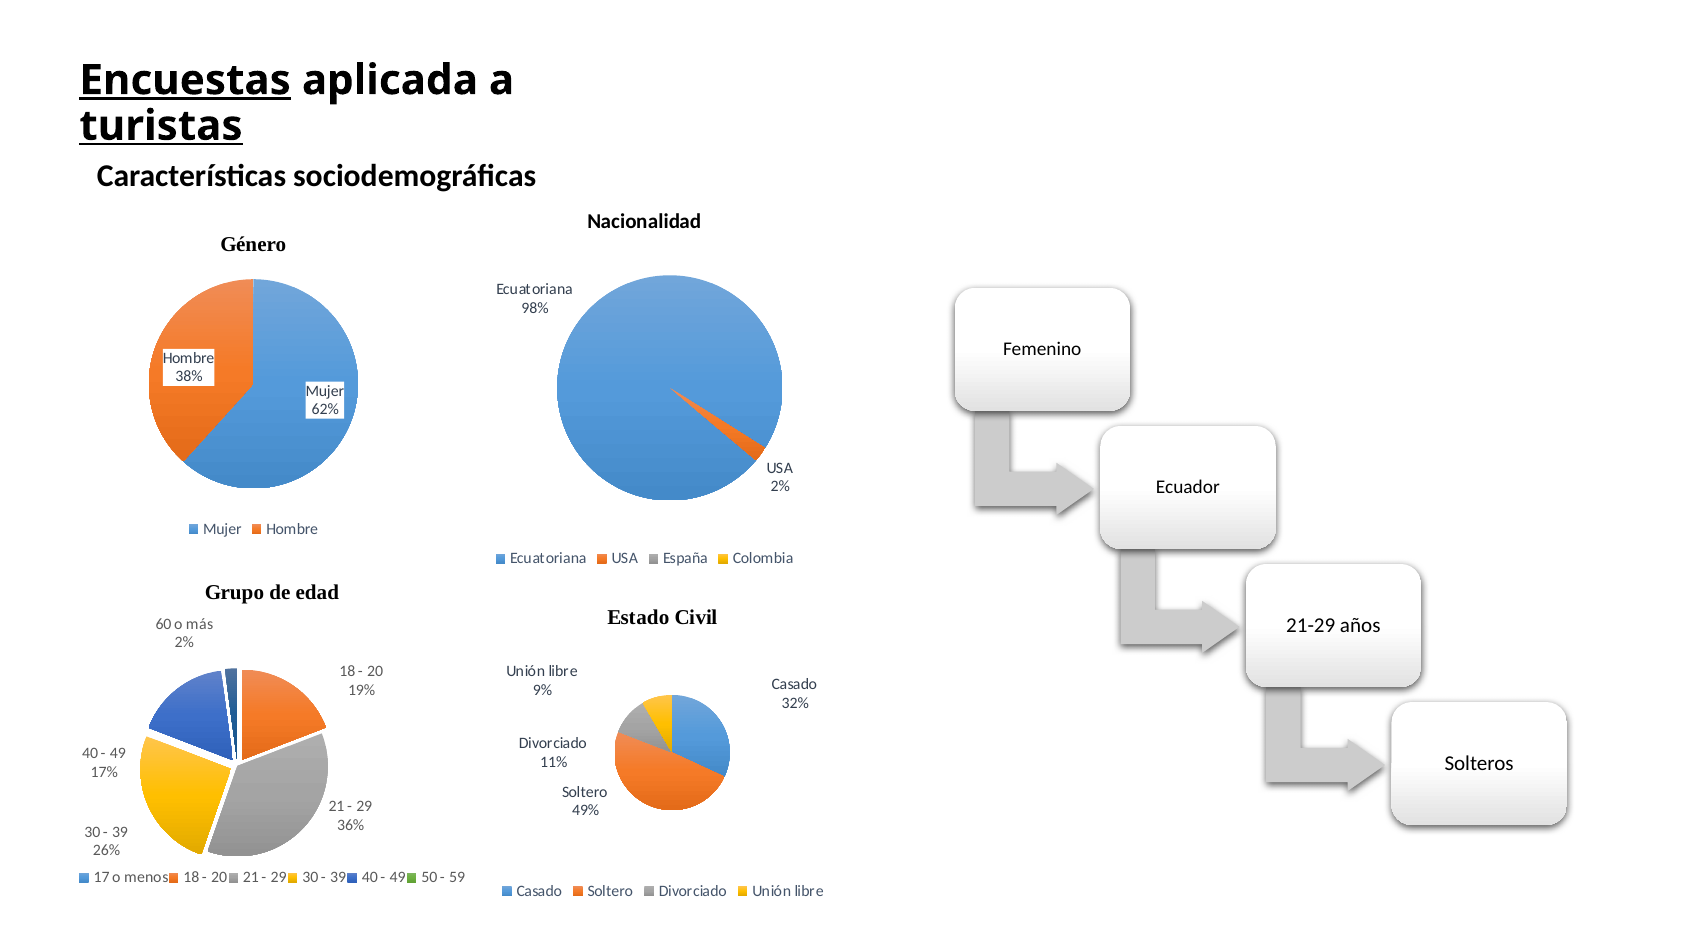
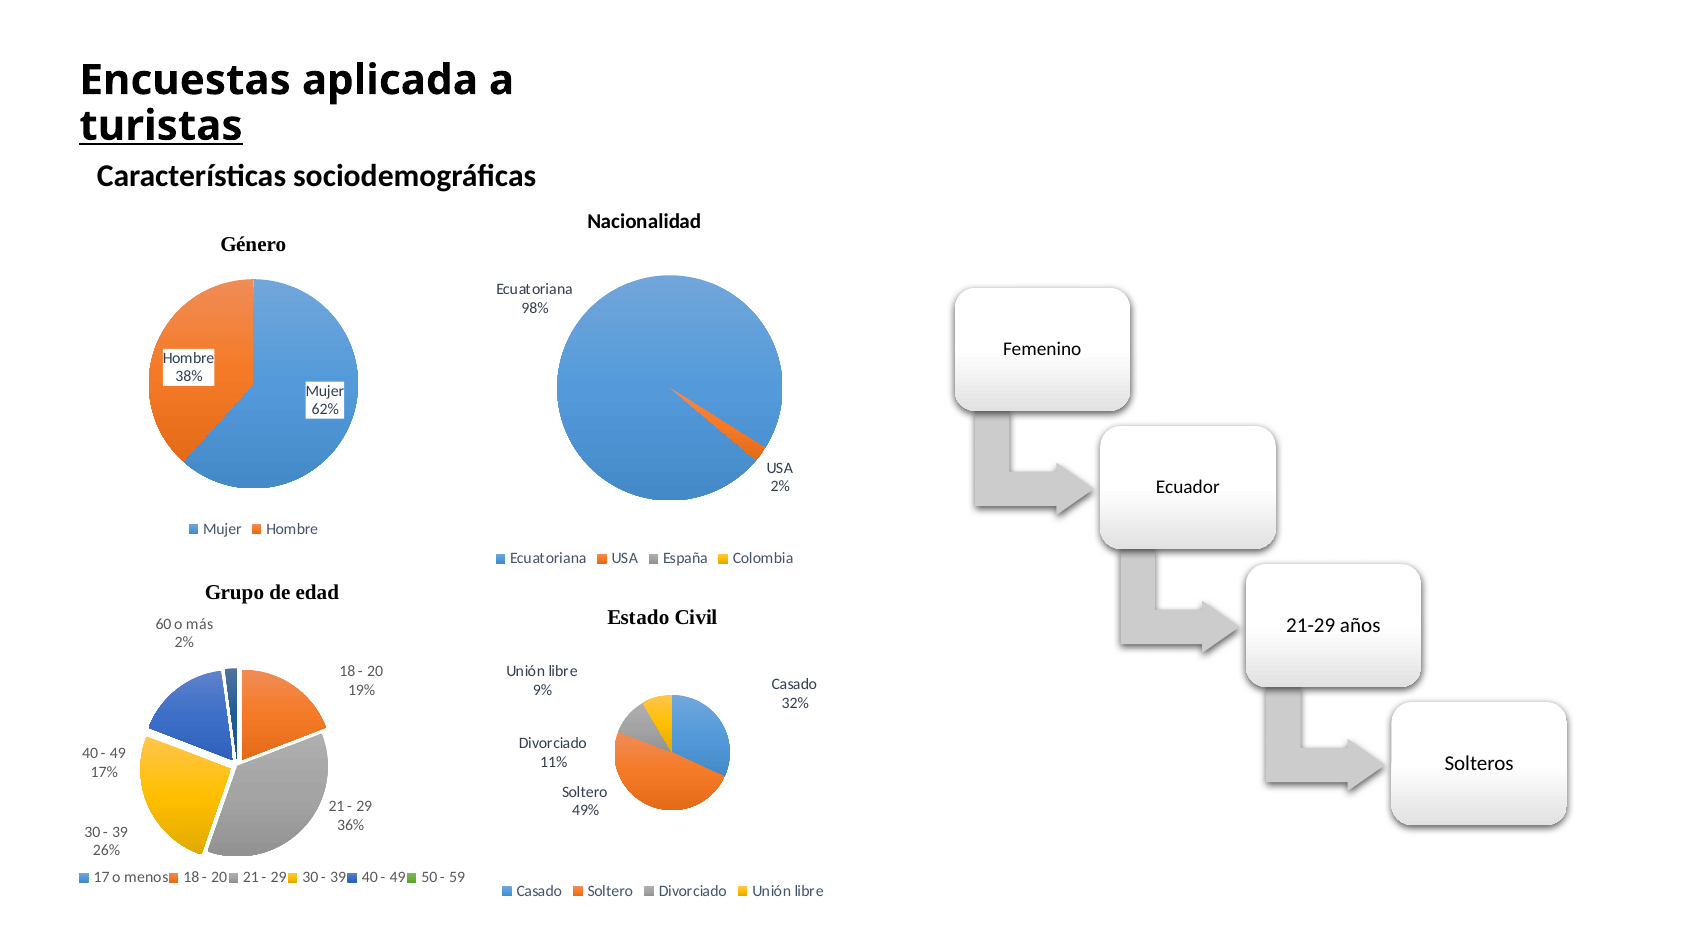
Encuestas underline: present -> none (185, 80)
